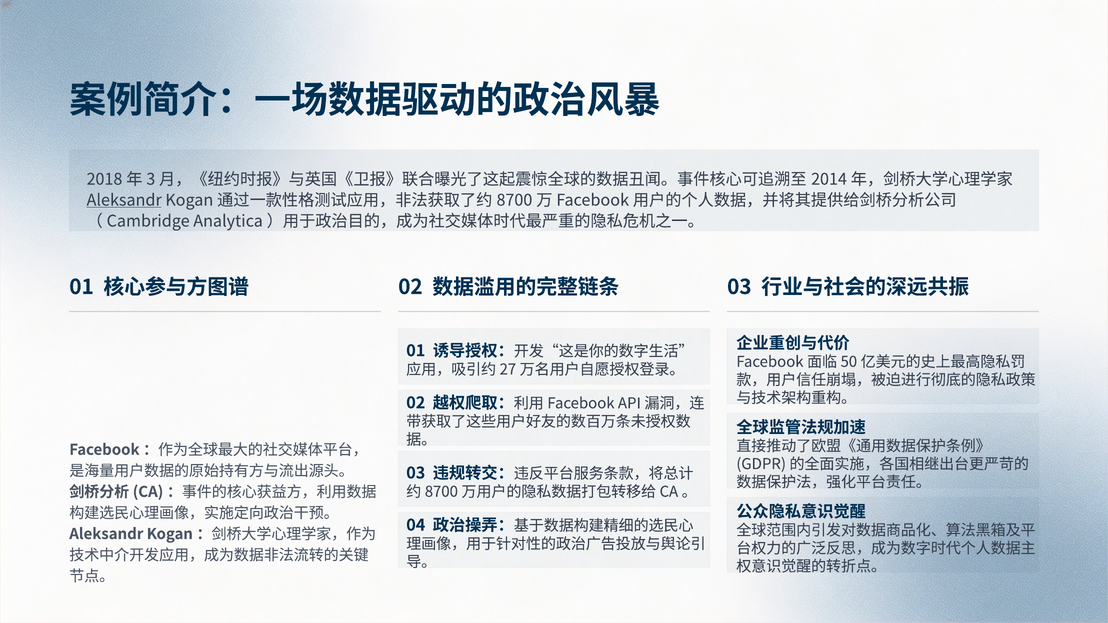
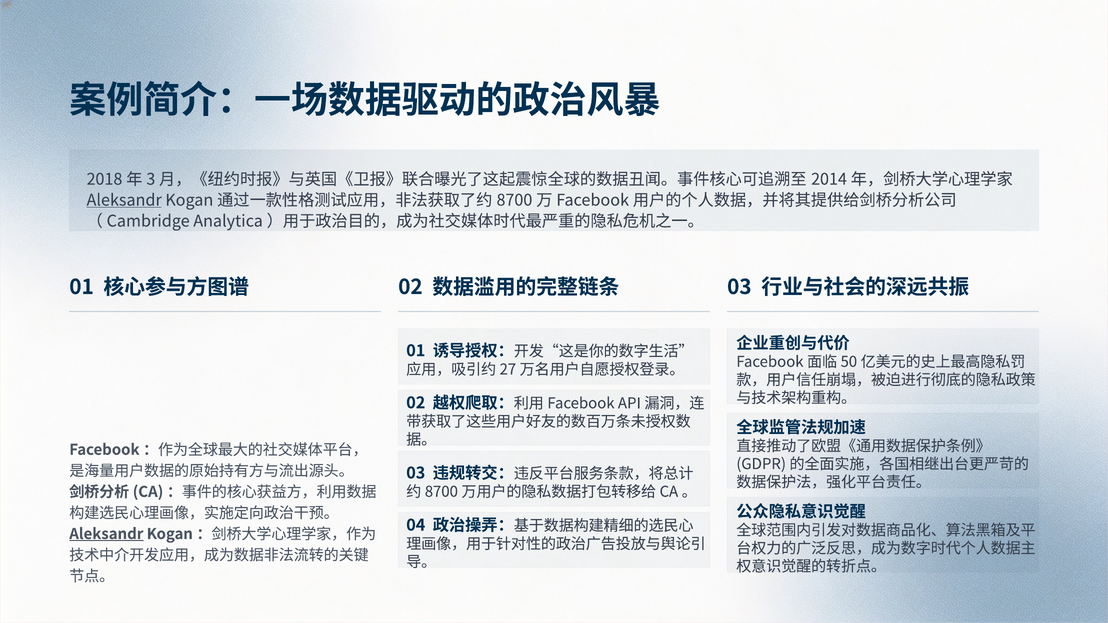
Aleksandr underline: none -> present (106, 534)
